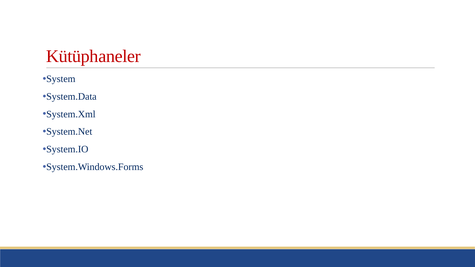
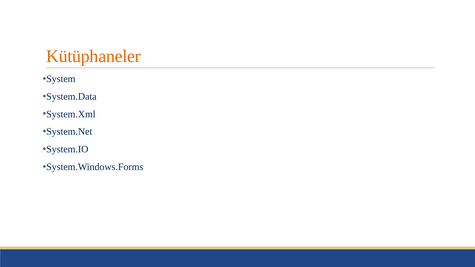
Kütüphaneler colour: red -> orange (93, 56)
